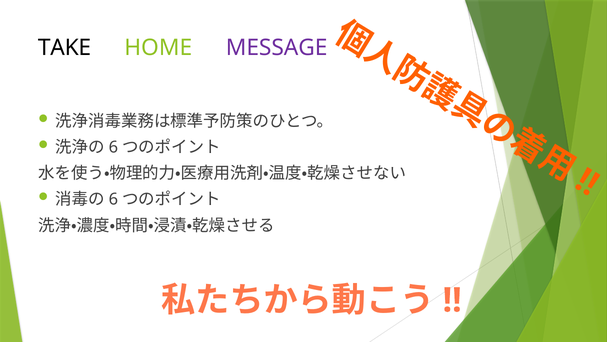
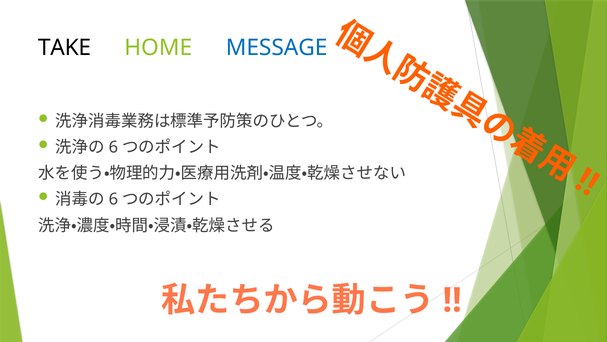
MESSAGE colour: purple -> blue (277, 48)
